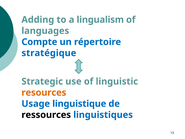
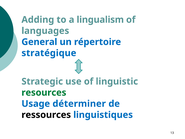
Compte: Compte -> General (39, 42)
resources colour: orange -> green (44, 92)
linguistique: linguistique -> déterminer (79, 104)
